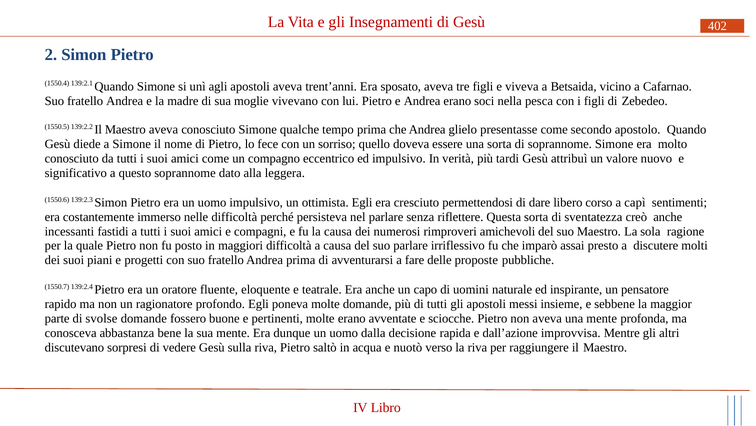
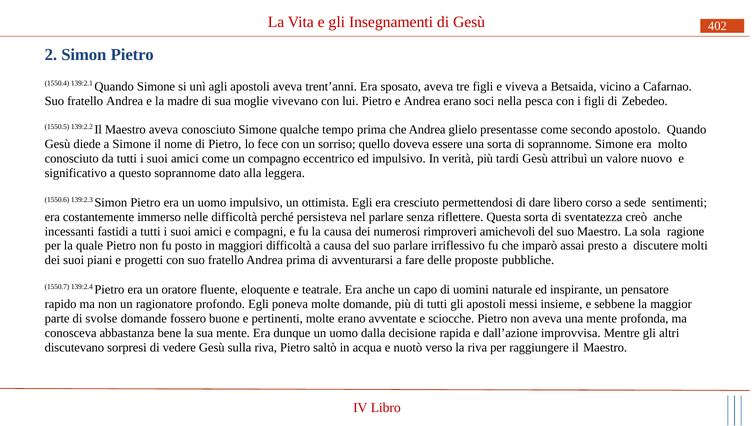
capì: capì -> sede (635, 203)
